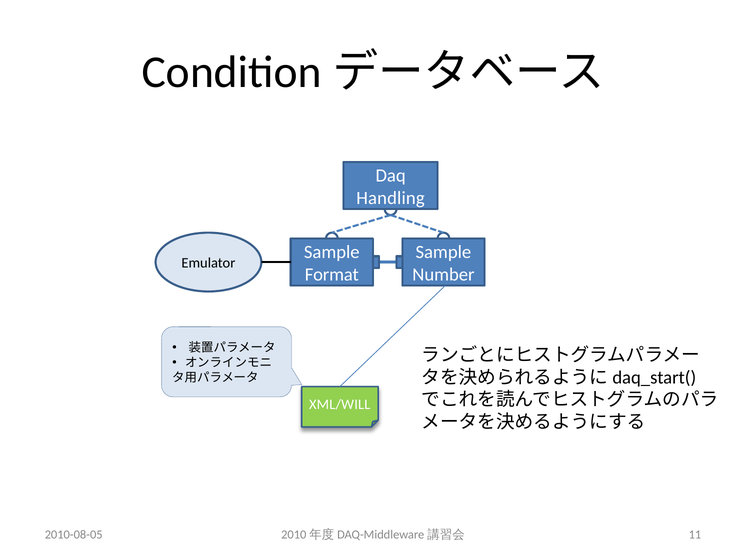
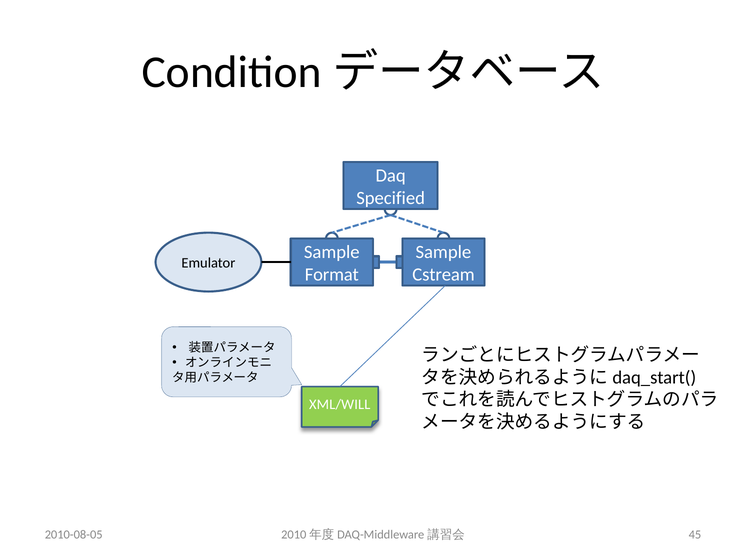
Handling: Handling -> Specified (391, 198)
Number: Number -> Cstream (444, 274)
11: 11 -> 45 (695, 534)
